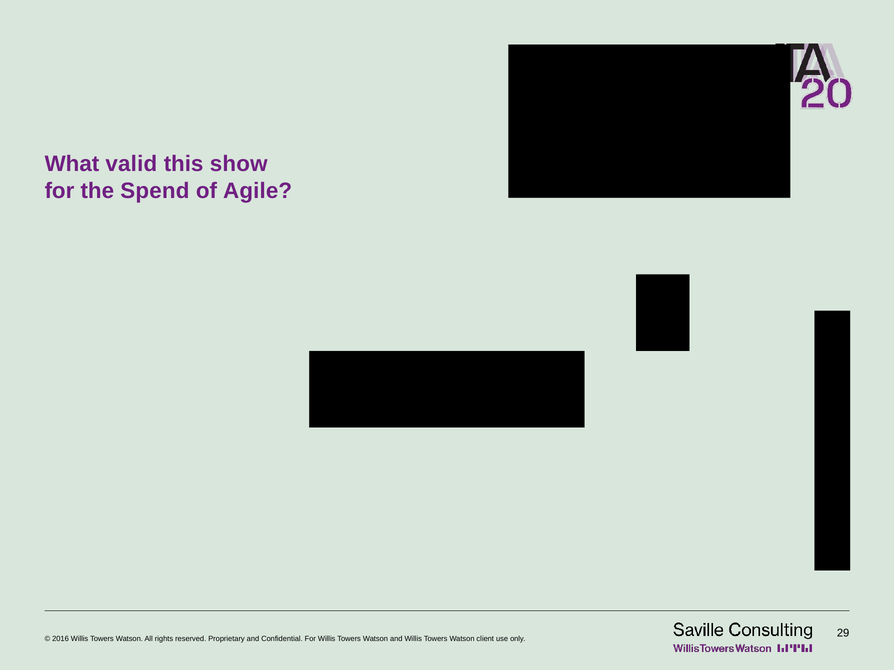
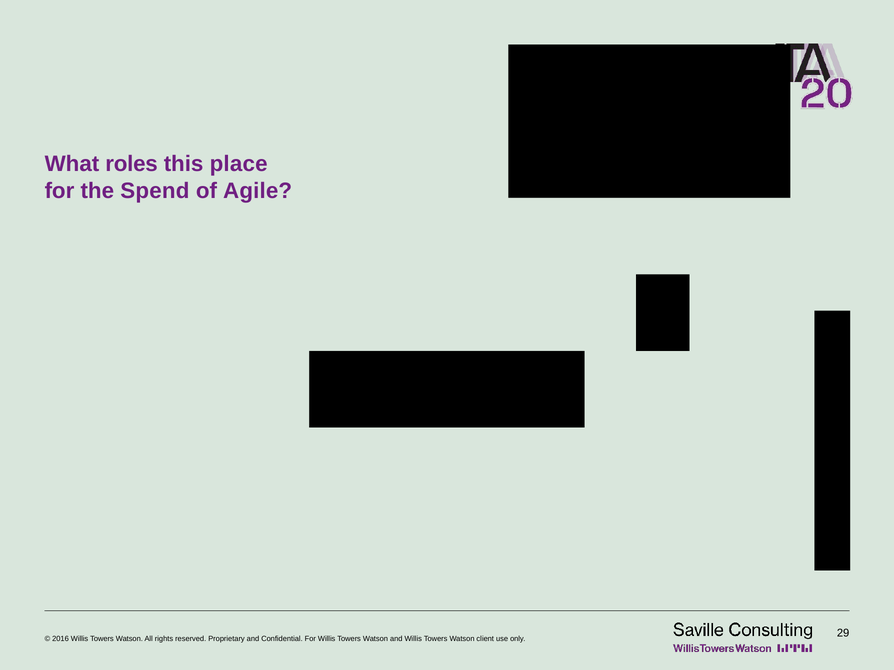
valid: valid -> roles (132, 164)
show: show -> place (239, 164)
